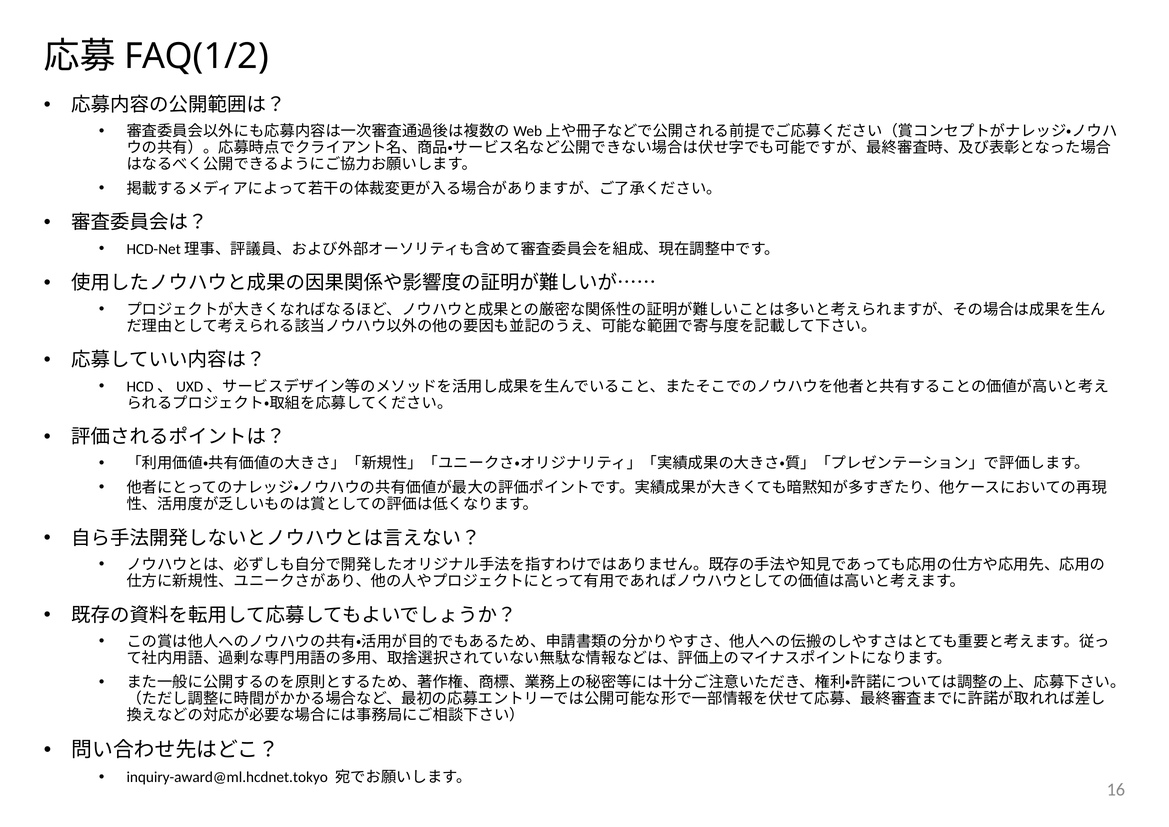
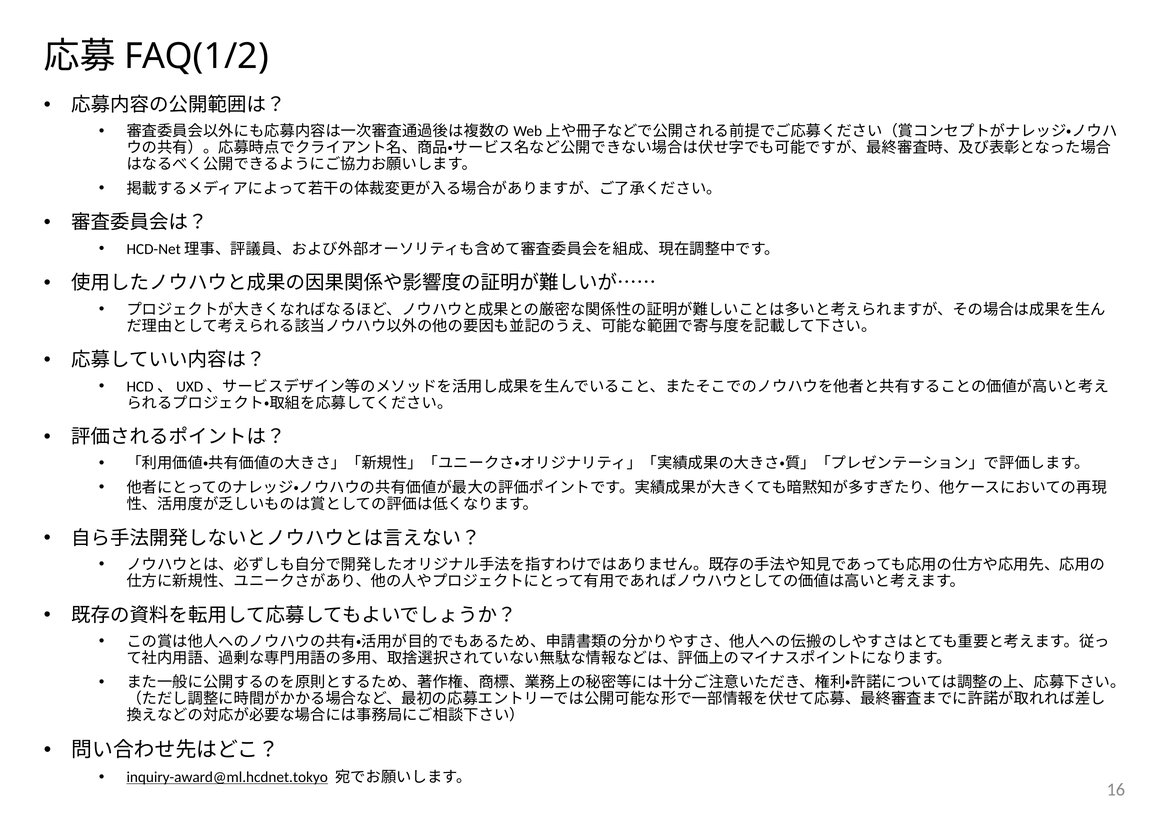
inquiry-award@ml.hcdnet.tokyo underline: none -> present (227, 777)
